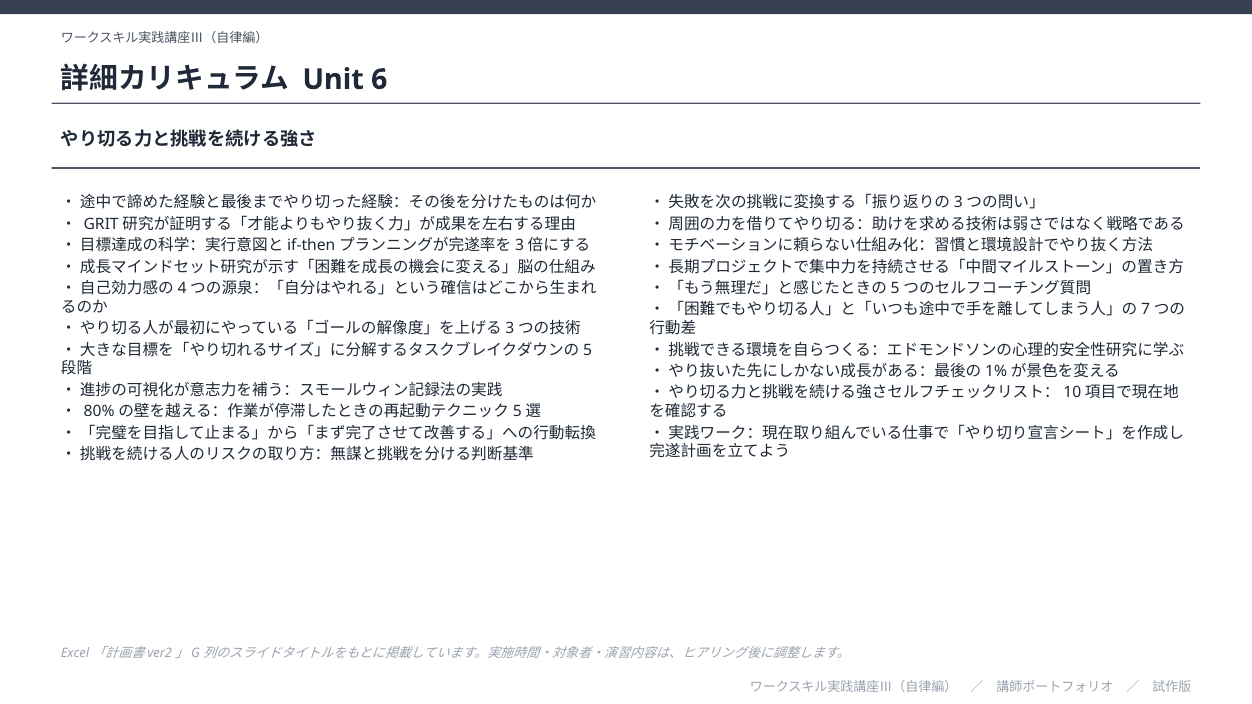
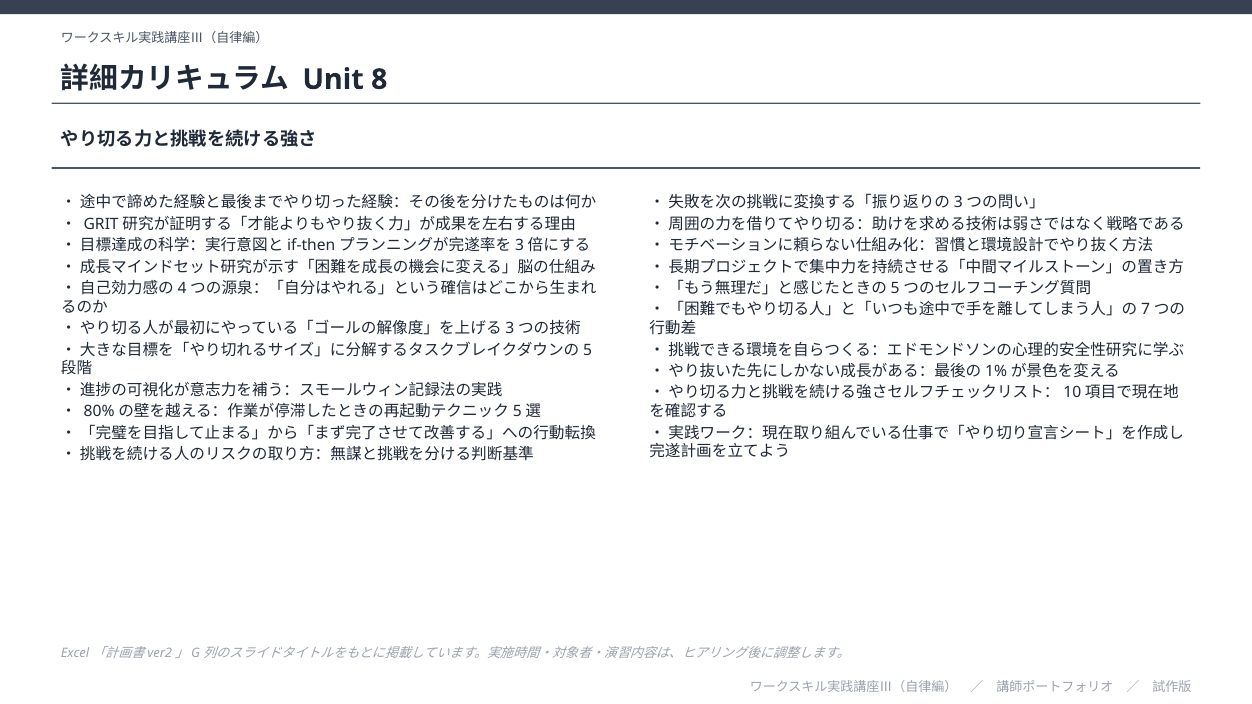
6: 6 -> 8 (379, 79)
